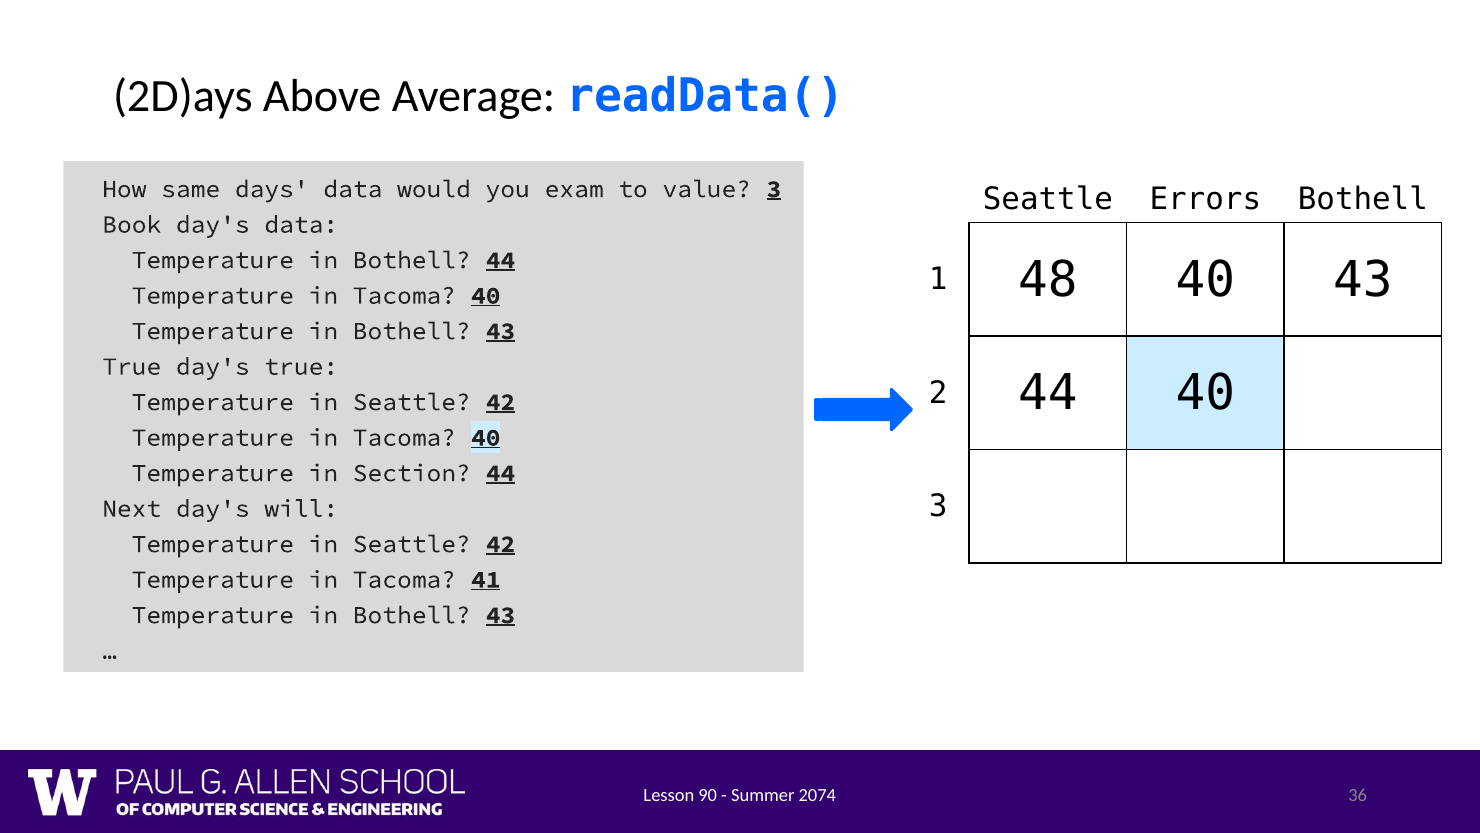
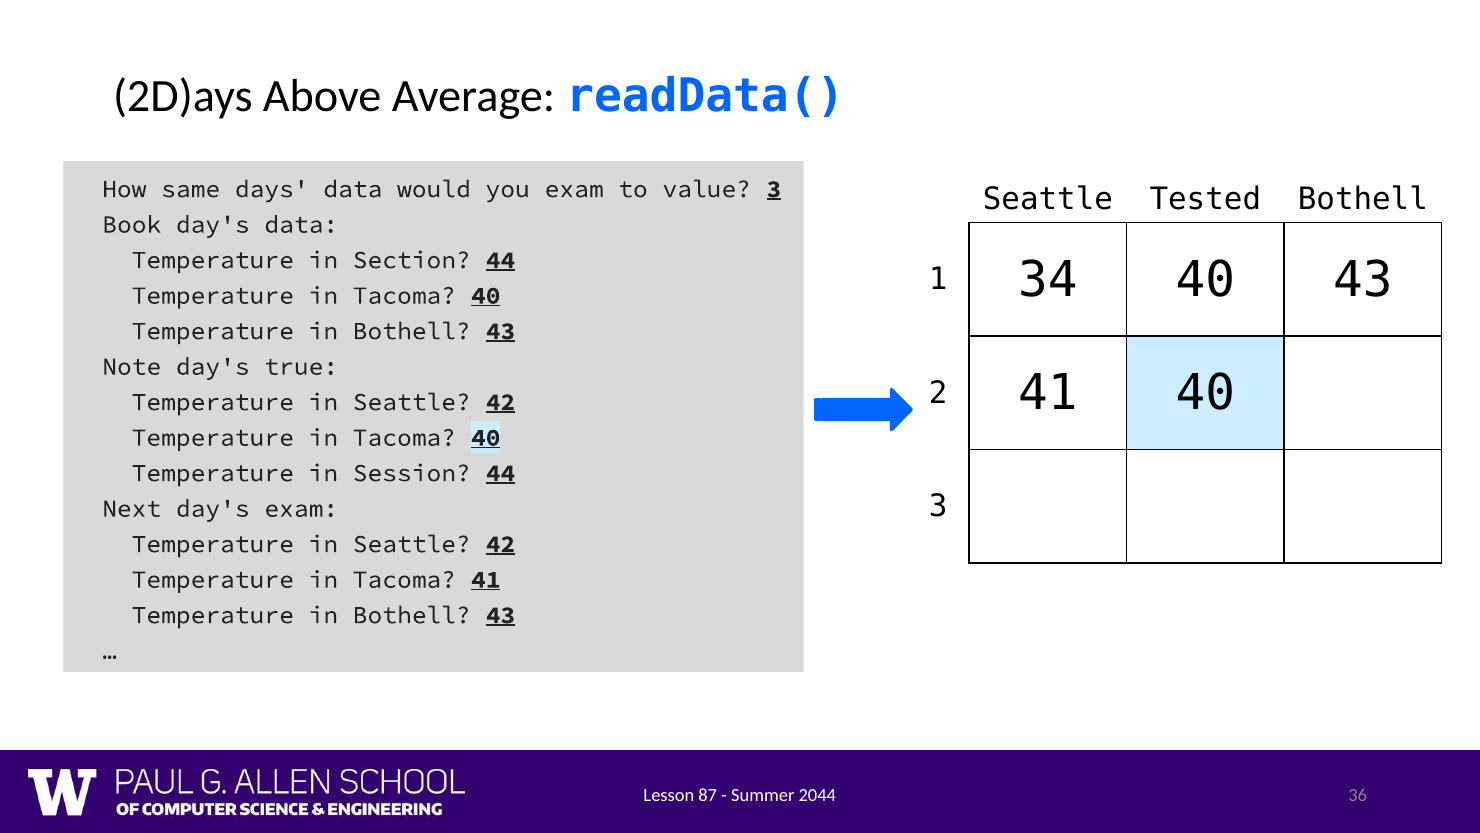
Errors: Errors -> Tested (1205, 199)
Bothell: Bothell -> Section (412, 260)
48: 48 -> 34 (1048, 280)
True: True -> Note (132, 366)
2 44: 44 -> 41 (1048, 393)
Section: Section -> Session (412, 473)
day's will: will -> exam (301, 508)
90: 90 -> 87 (708, 795)
2074: 2074 -> 2044 (817, 795)
